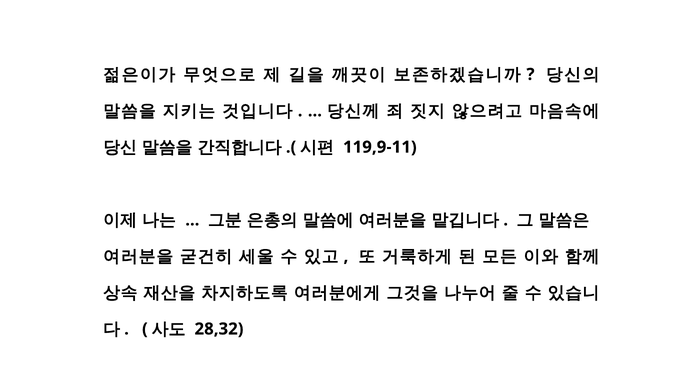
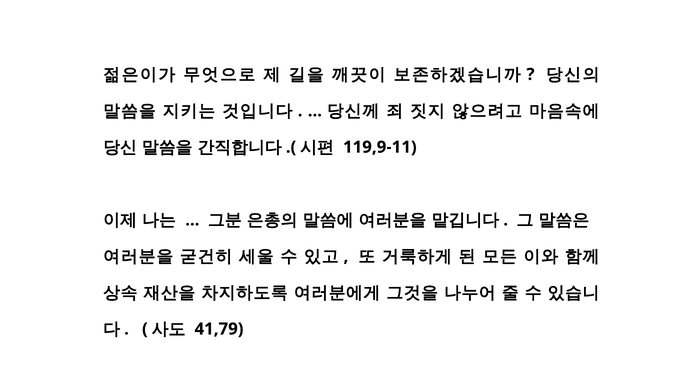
28,32: 28,32 -> 41,79 (219, 329)
